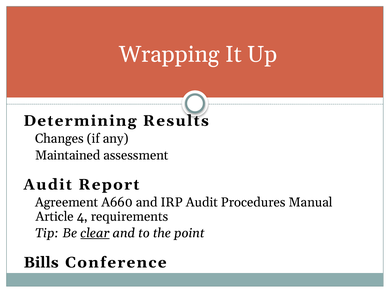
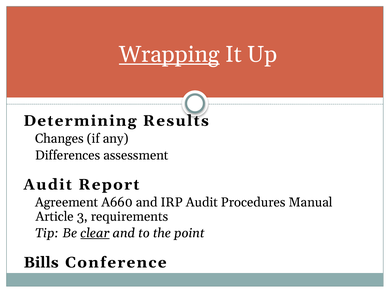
Wrapping underline: none -> present (169, 54)
Maintained: Maintained -> Differences (68, 155)
4: 4 -> 3 (82, 216)
